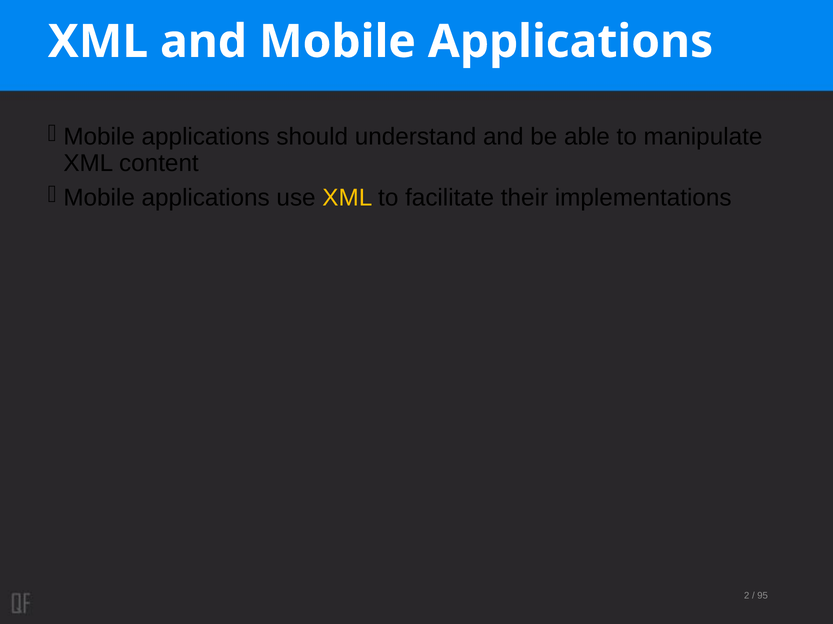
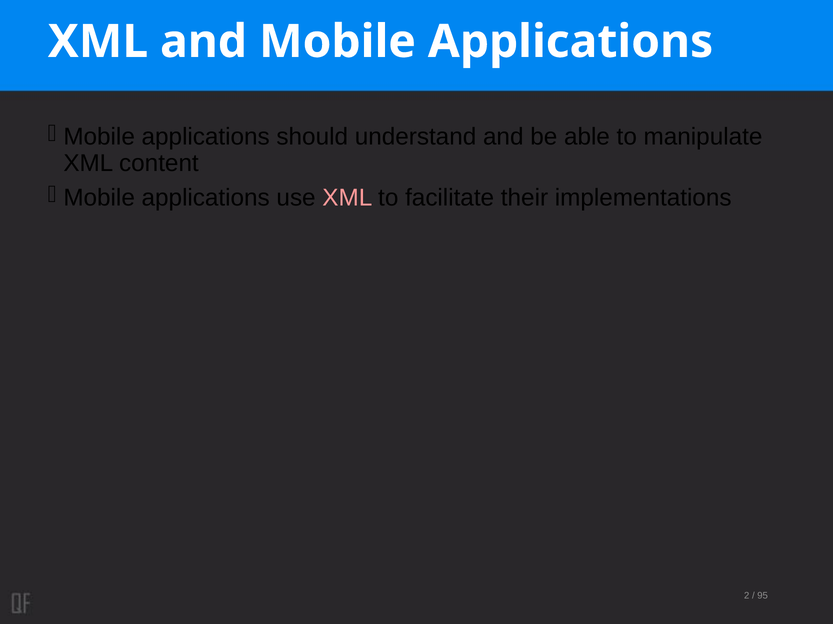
XML colour: yellow -> pink (347, 198)
